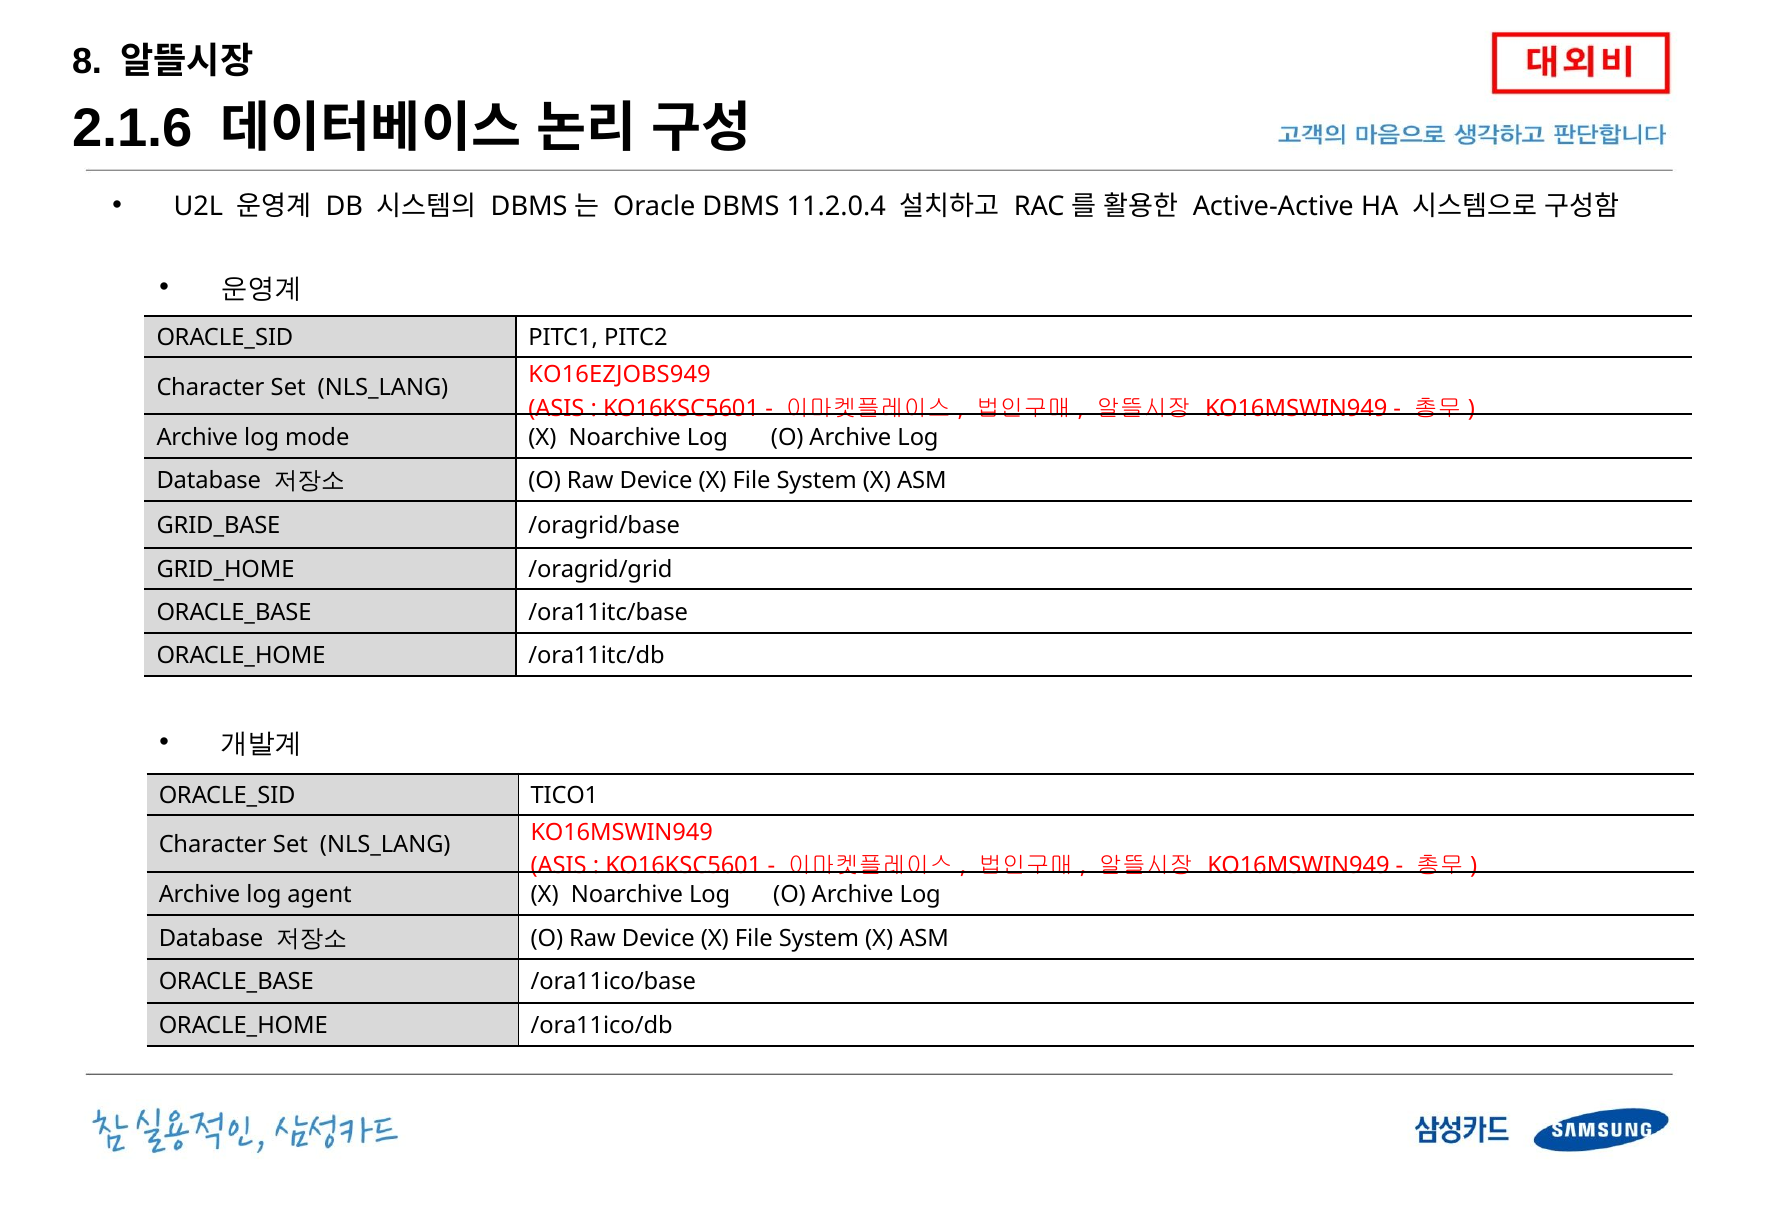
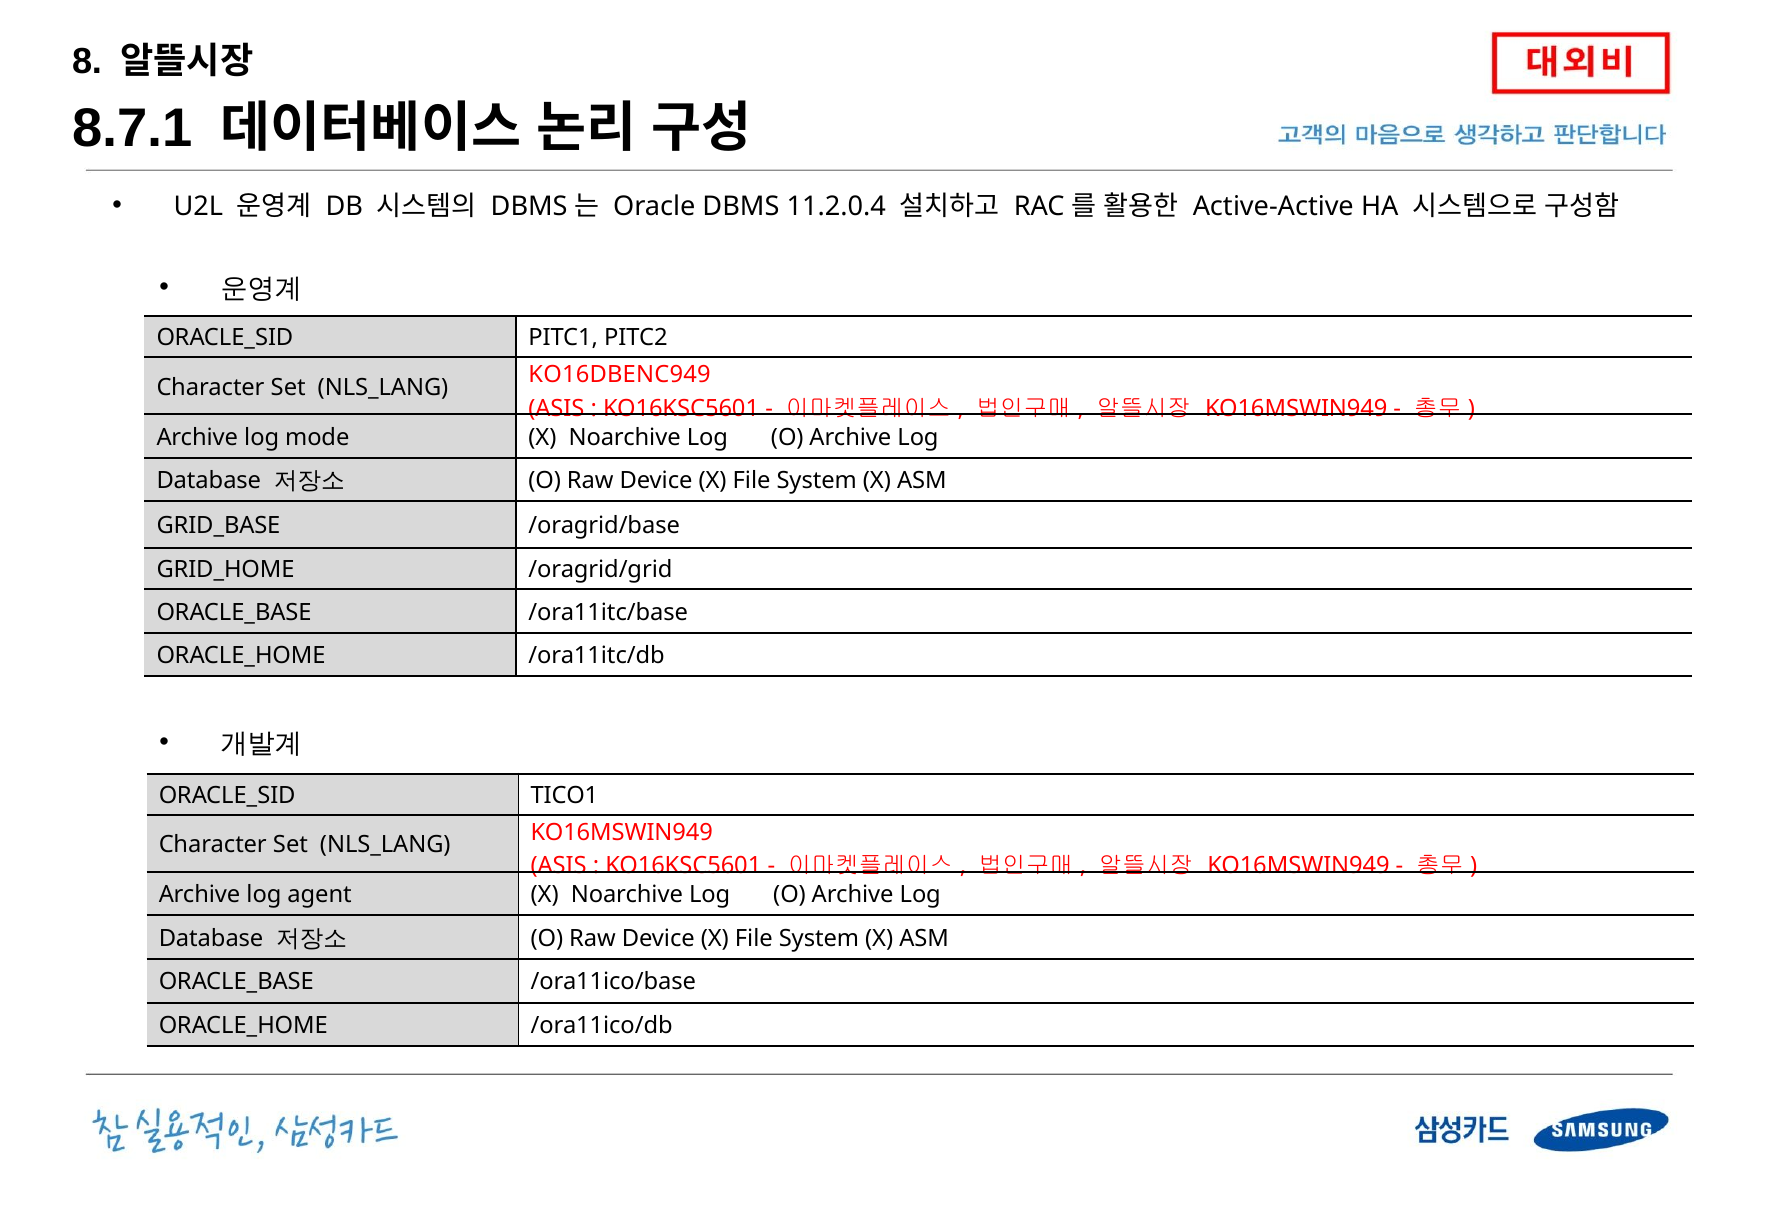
2.1.6: 2.1.6 -> 8.7.1 (132, 128)
KO16EZJOBS949: KO16EZJOBS949 -> KO16DBENC949 (620, 375)
